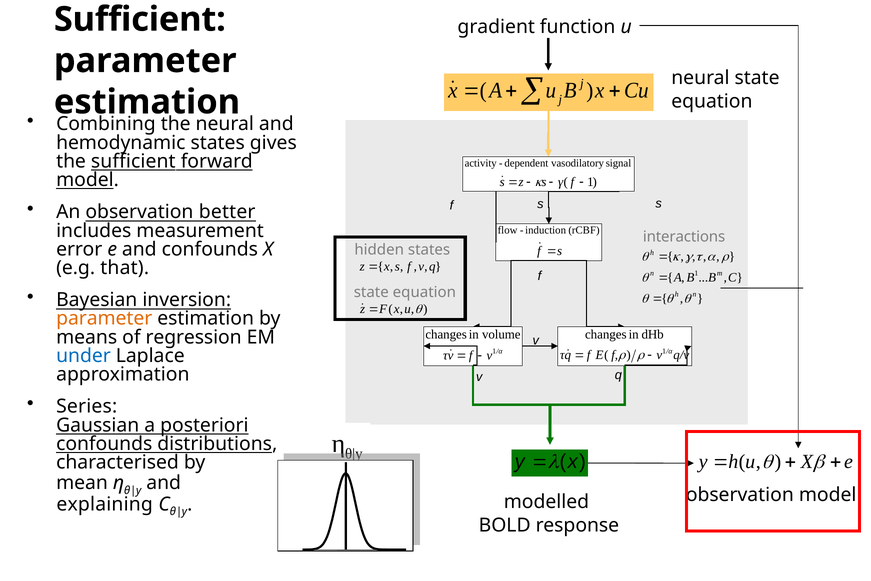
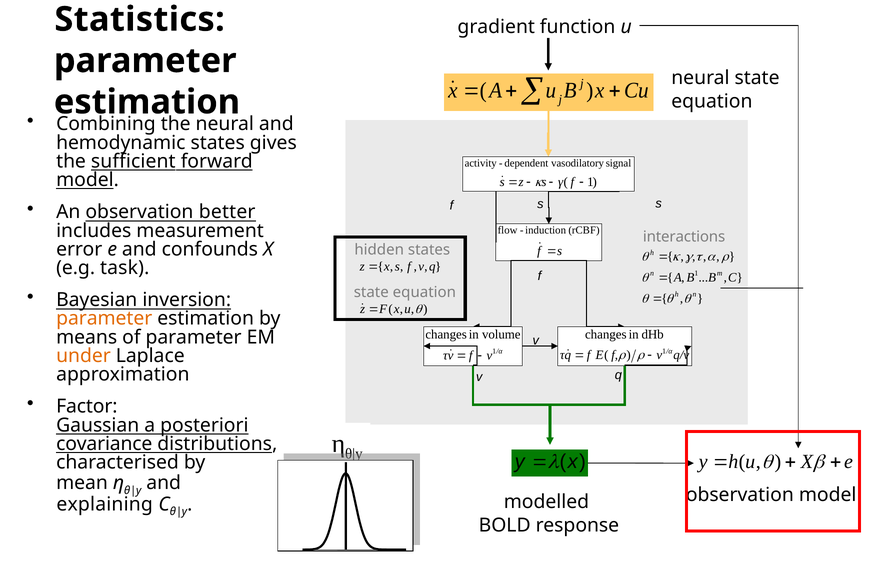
Sufficient: Sufficient -> Statistics (140, 19)
that: that -> task (125, 268)
of regression: regression -> parameter (194, 337)
under colour: blue -> orange (83, 356)
Series: Series -> Factor (87, 406)
confounds: confounds -> covariance (104, 444)
